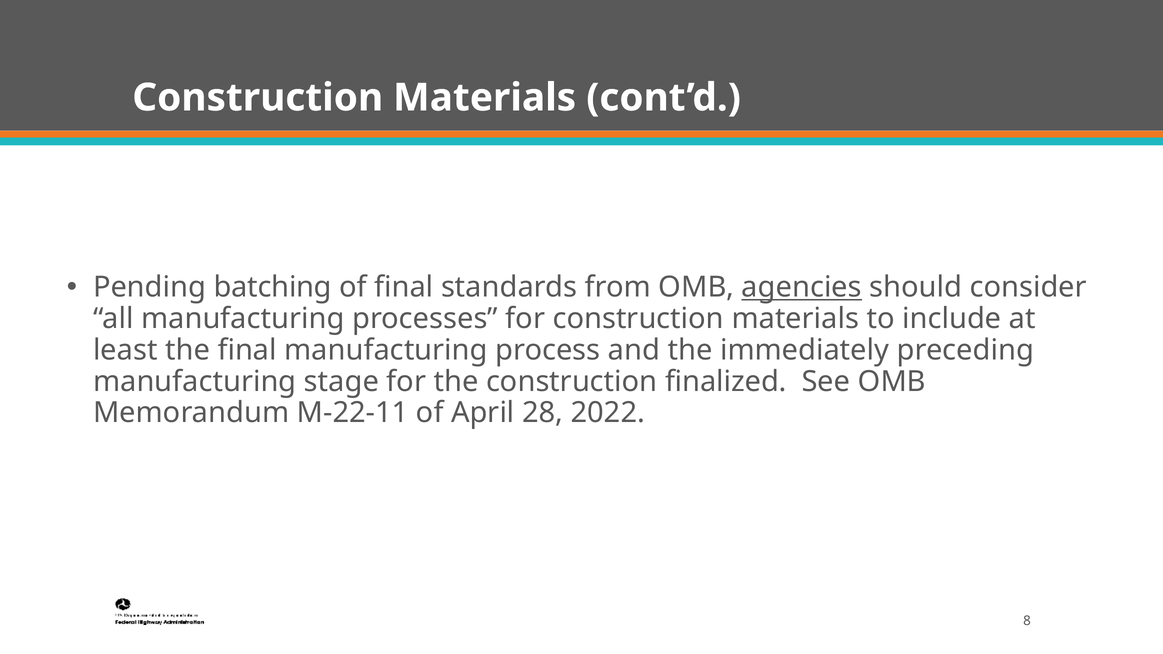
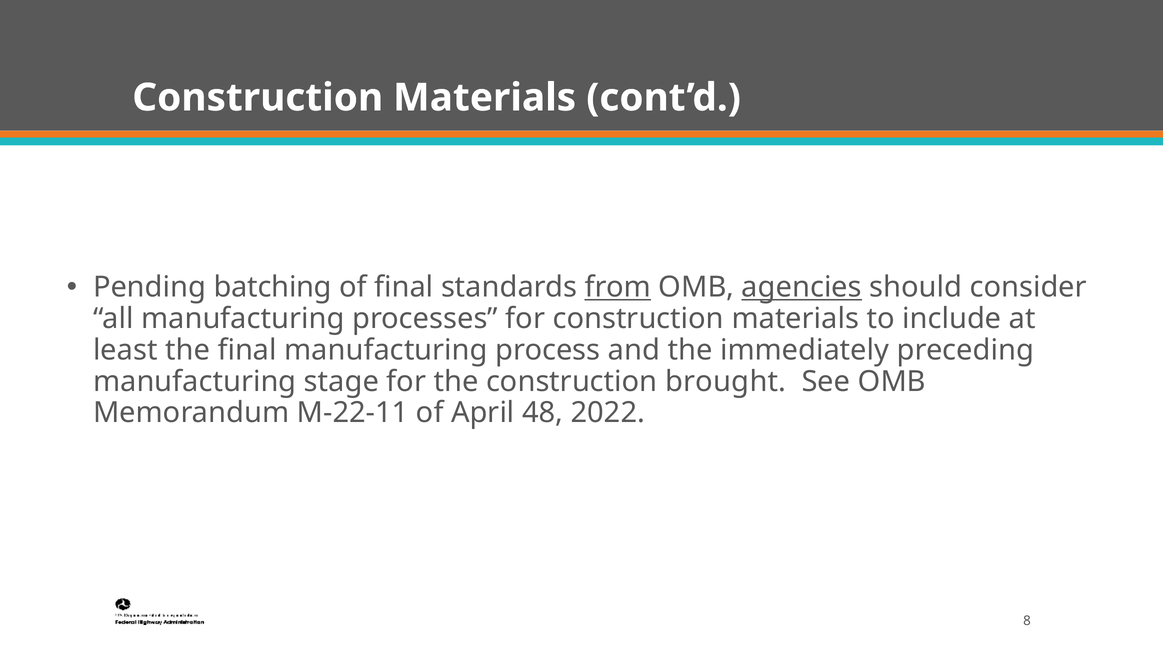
from underline: none -> present (618, 287)
finalized: finalized -> brought (726, 382)
28: 28 -> 48 (543, 413)
